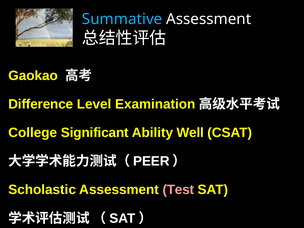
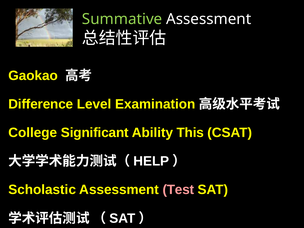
Summative colour: light blue -> light green (122, 19)
Well: Well -> This (190, 133)
PEER: PEER -> HELP (151, 161)
